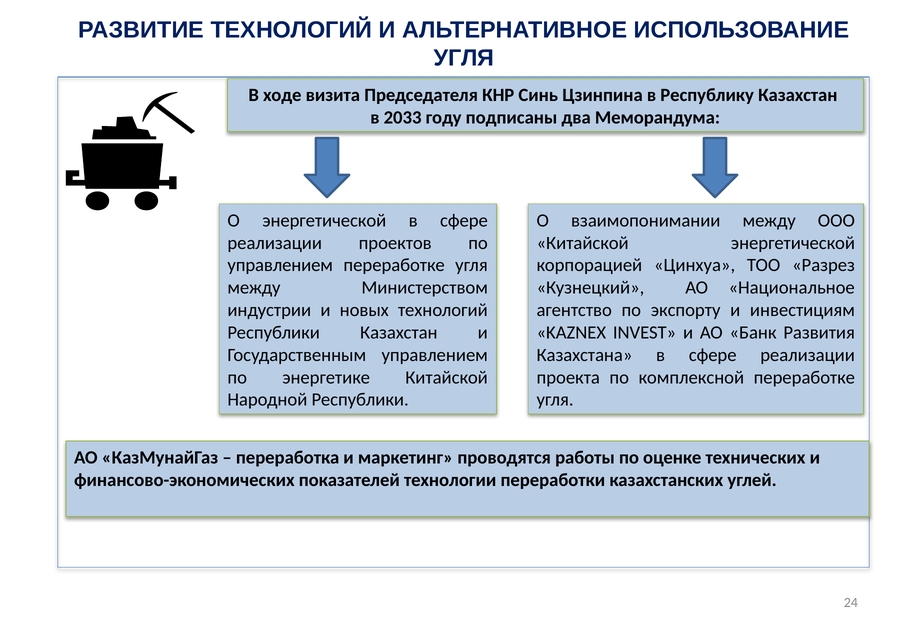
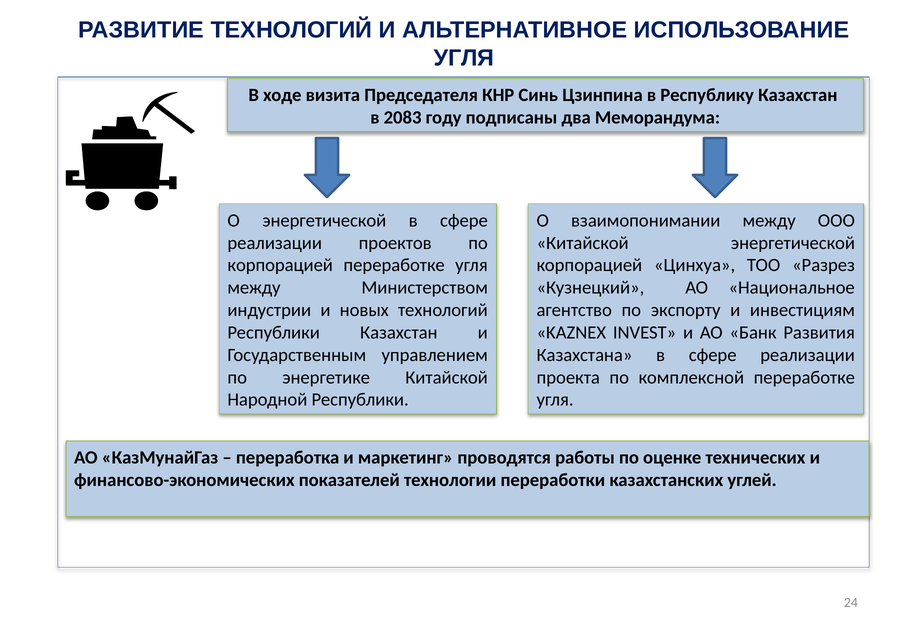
2033: 2033 -> 2083 (403, 118)
управлением: управлением -> корпорацией (280, 265)
